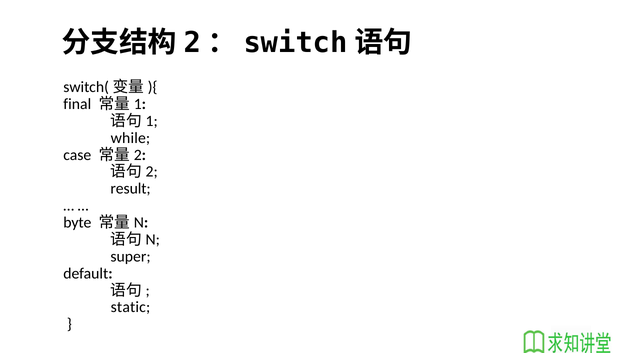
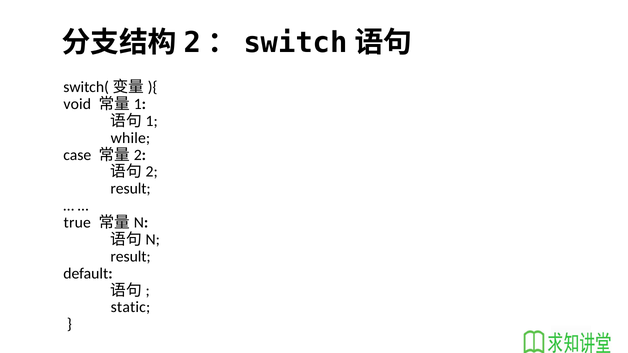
final: final -> void (77, 104)
byte: byte -> true (77, 223)
super: super -> result (131, 257)
